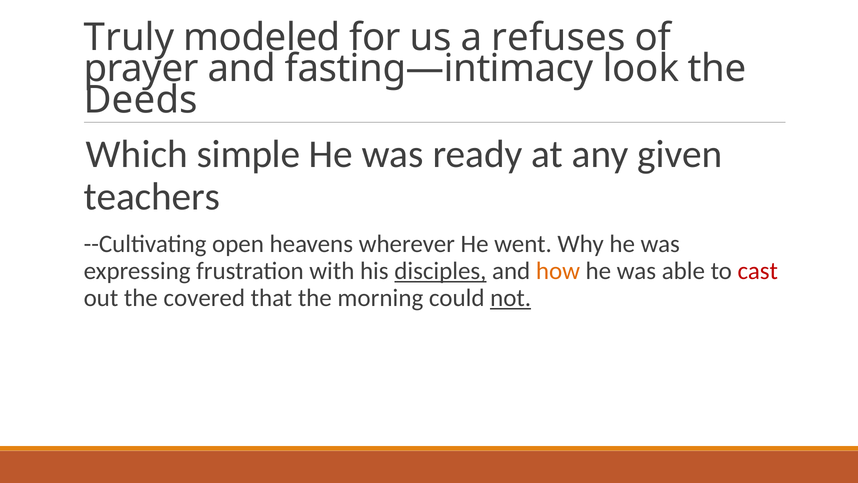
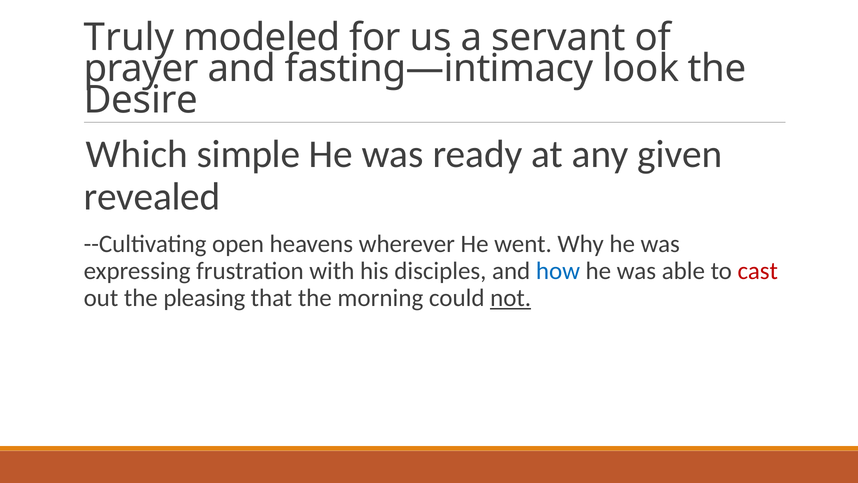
refuses: refuses -> servant (559, 37)
Deeds: Deeds -> Desire (141, 100)
teachers: teachers -> revealed (152, 197)
disciples underline: present -> none (440, 271)
how colour: orange -> blue (558, 271)
covered: covered -> pleasing (204, 298)
